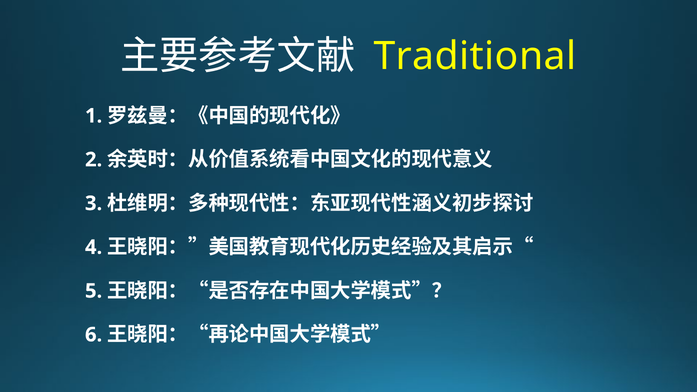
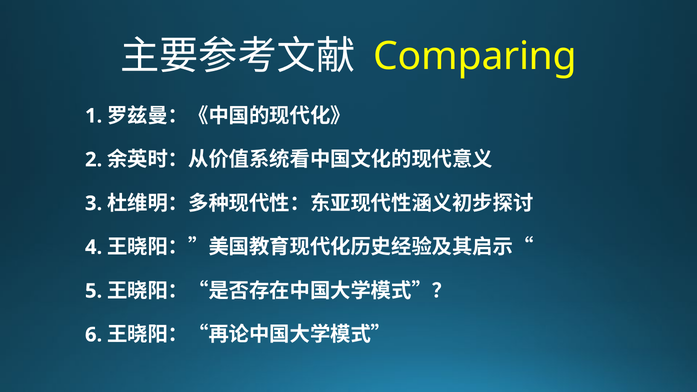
Traditional: Traditional -> Comparing (475, 56)
